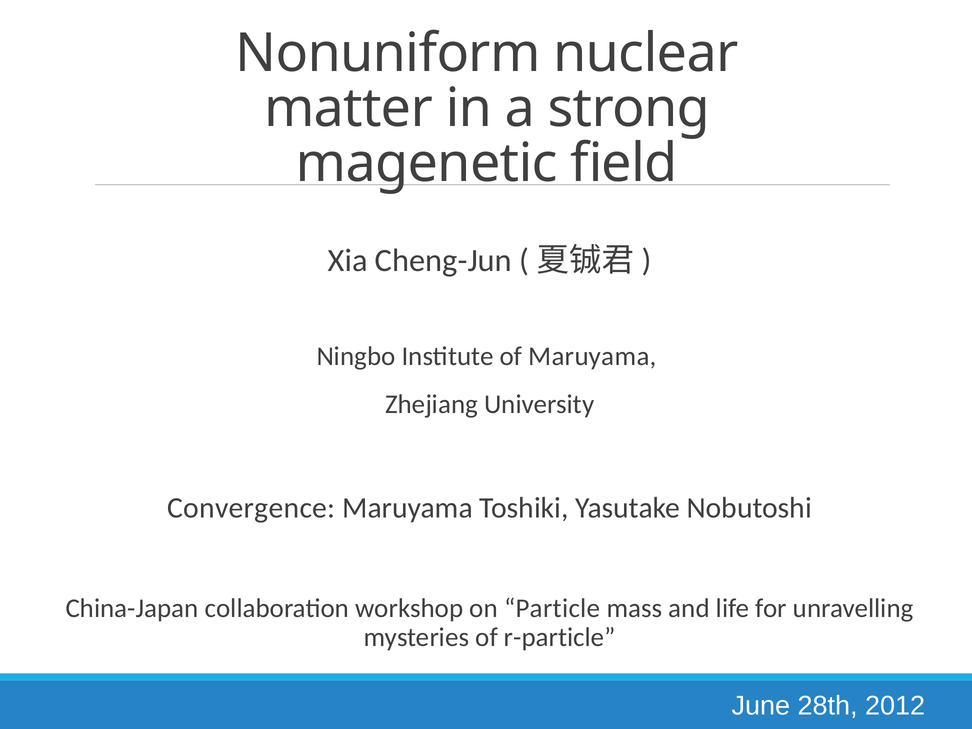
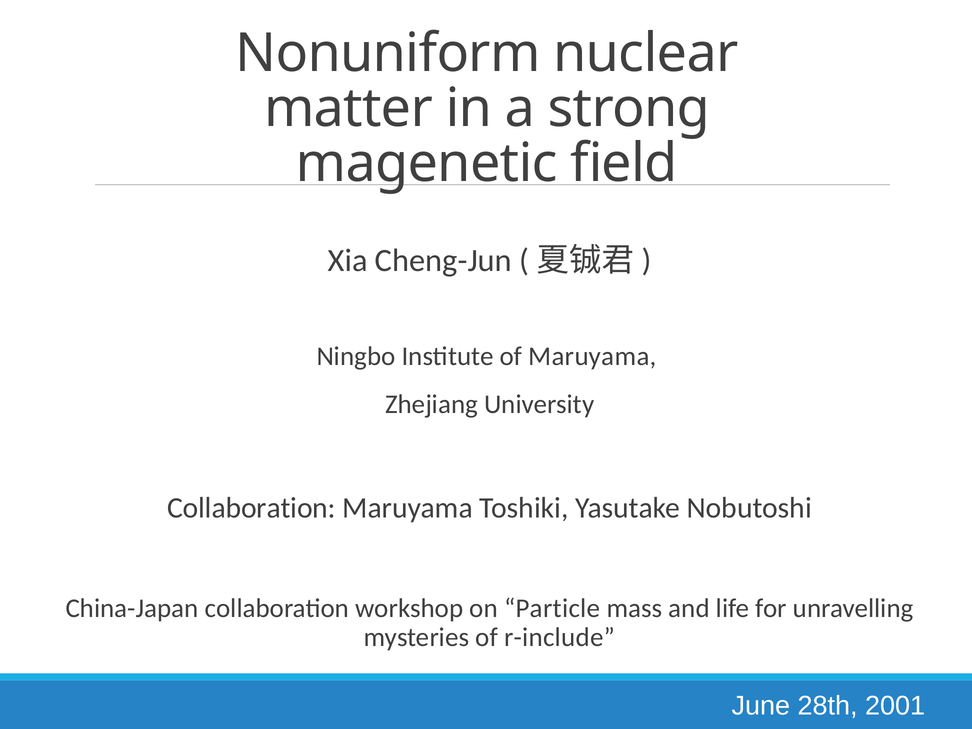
Convergence: Convergence -> Collaboration (252, 508)
r-particle: r-particle -> r-include (560, 638)
2012: 2012 -> 2001 (895, 706)
